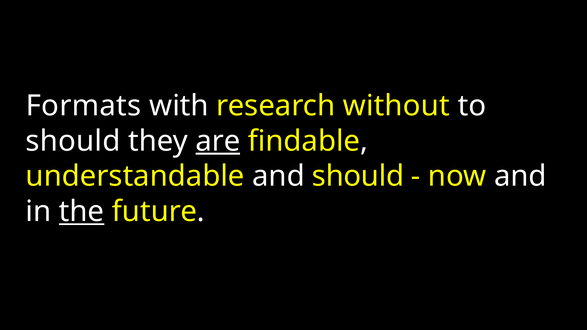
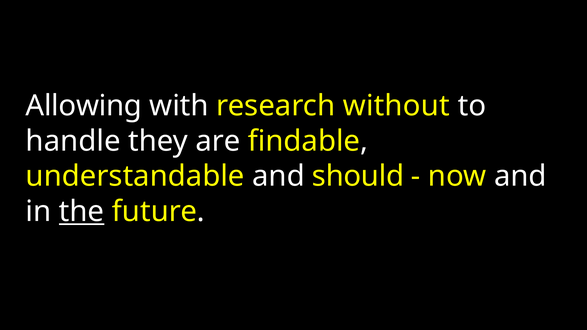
Formats: Formats -> Allowing (84, 106)
should: should -> handle (73, 141)
are underline: present -> none (218, 141)
